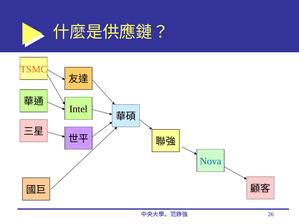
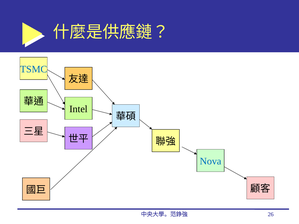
TSMC colour: orange -> blue (34, 69)
